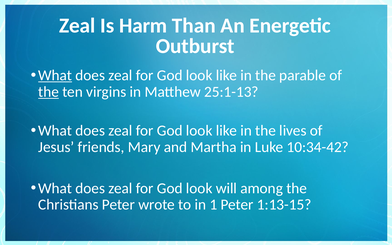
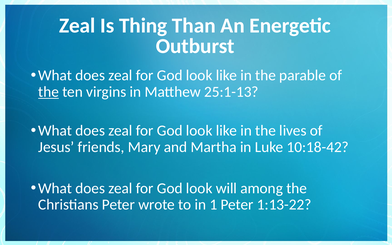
Harm: Harm -> Thing (143, 26)
What underline: present -> none (55, 75)
10:34-42: 10:34-42 -> 10:18-42 (318, 147)
1:13-15: 1:13-15 -> 1:13-22 (284, 205)
